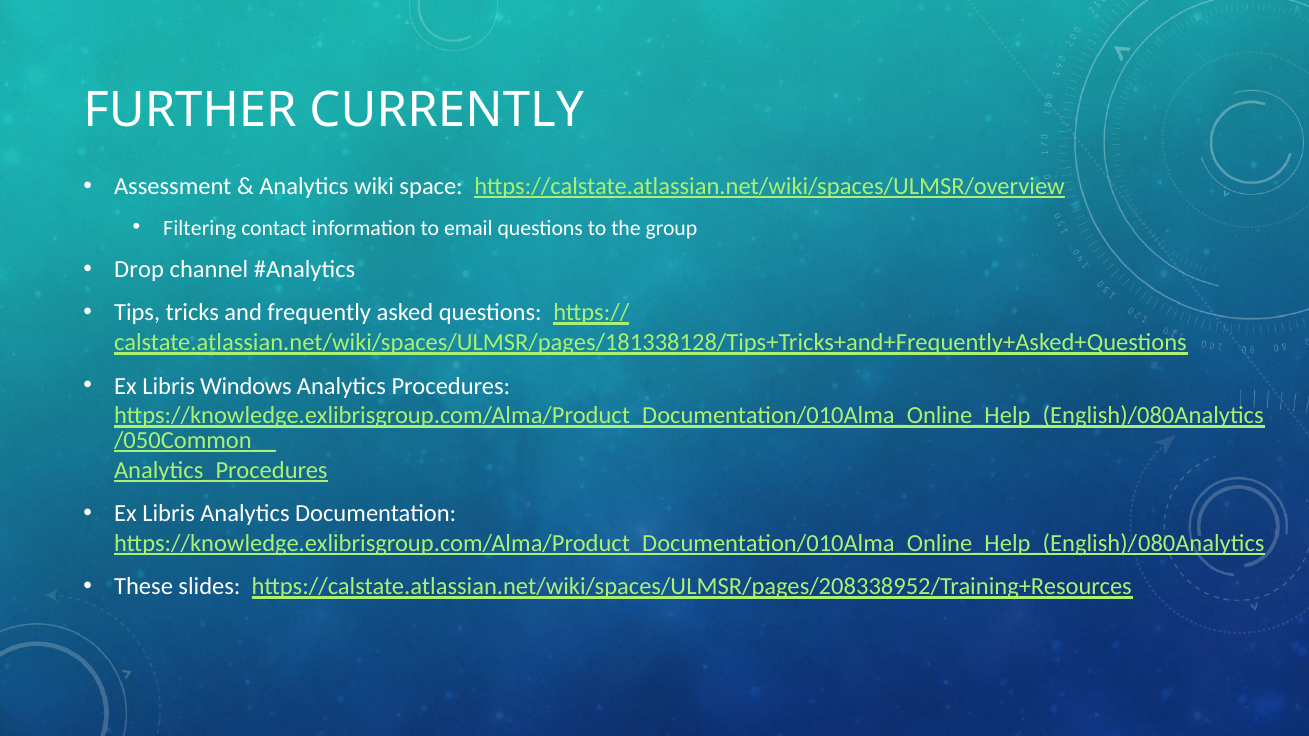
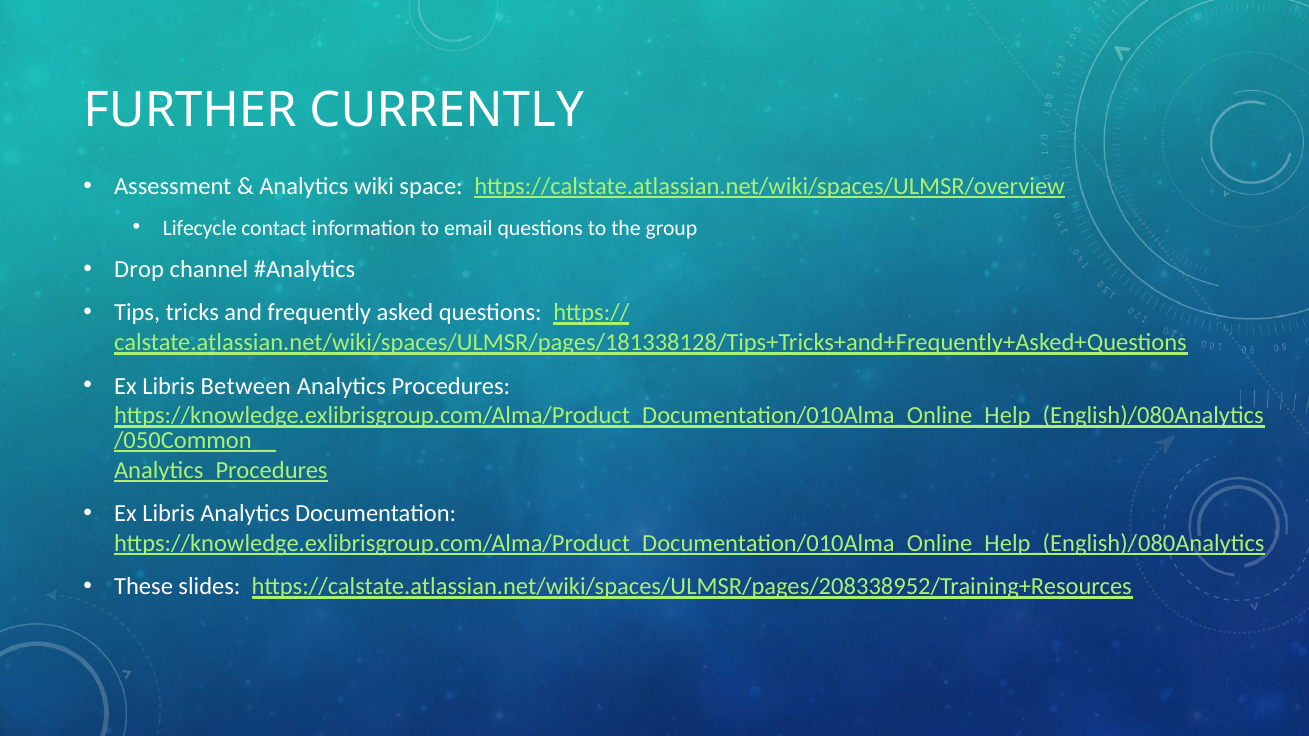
Filtering: Filtering -> Lifecycle (200, 228)
Windows: Windows -> Between (246, 386)
